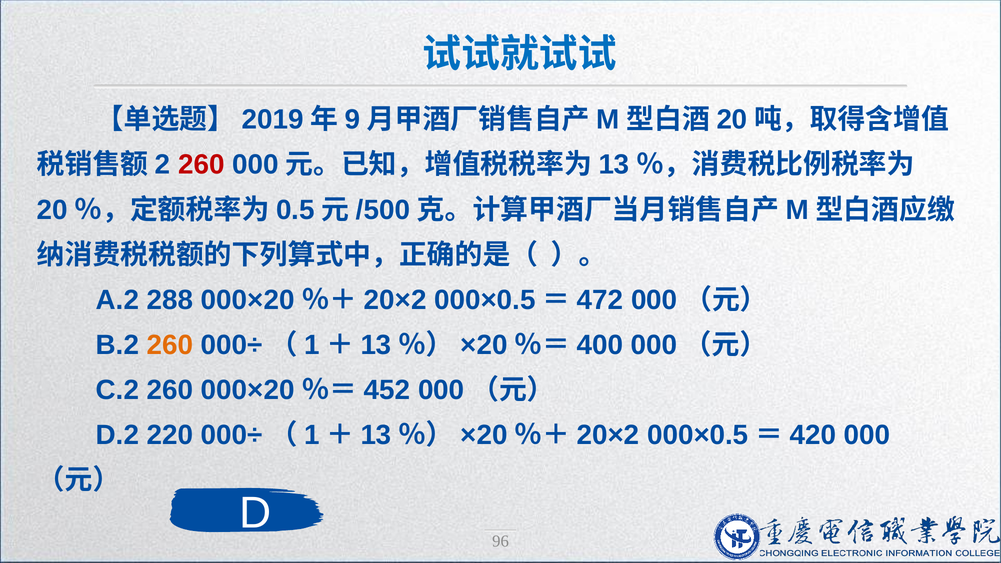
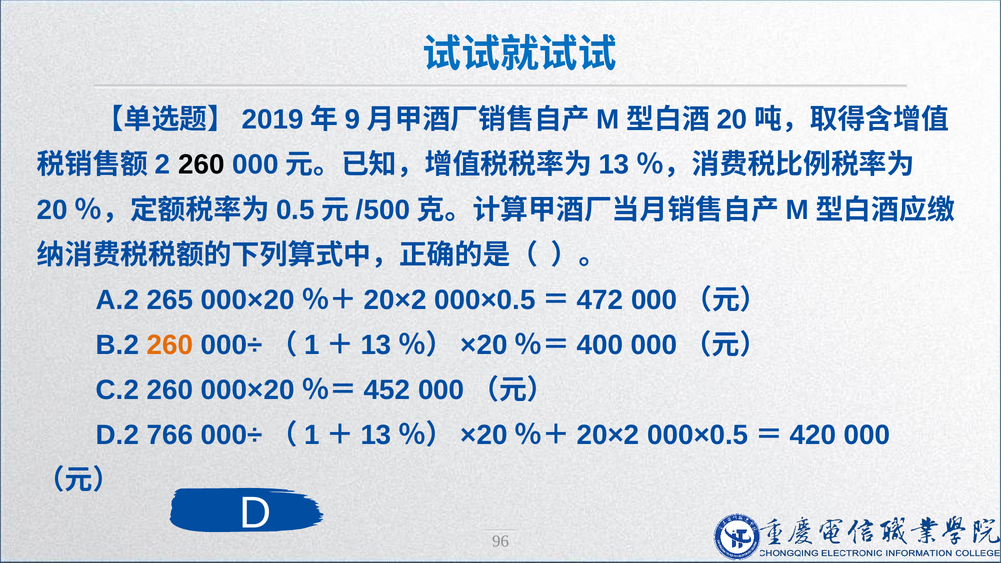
260 colour: red -> black (201, 165)
288: 288 -> 265 (170, 300)
220: 220 -> 766 (170, 435)
